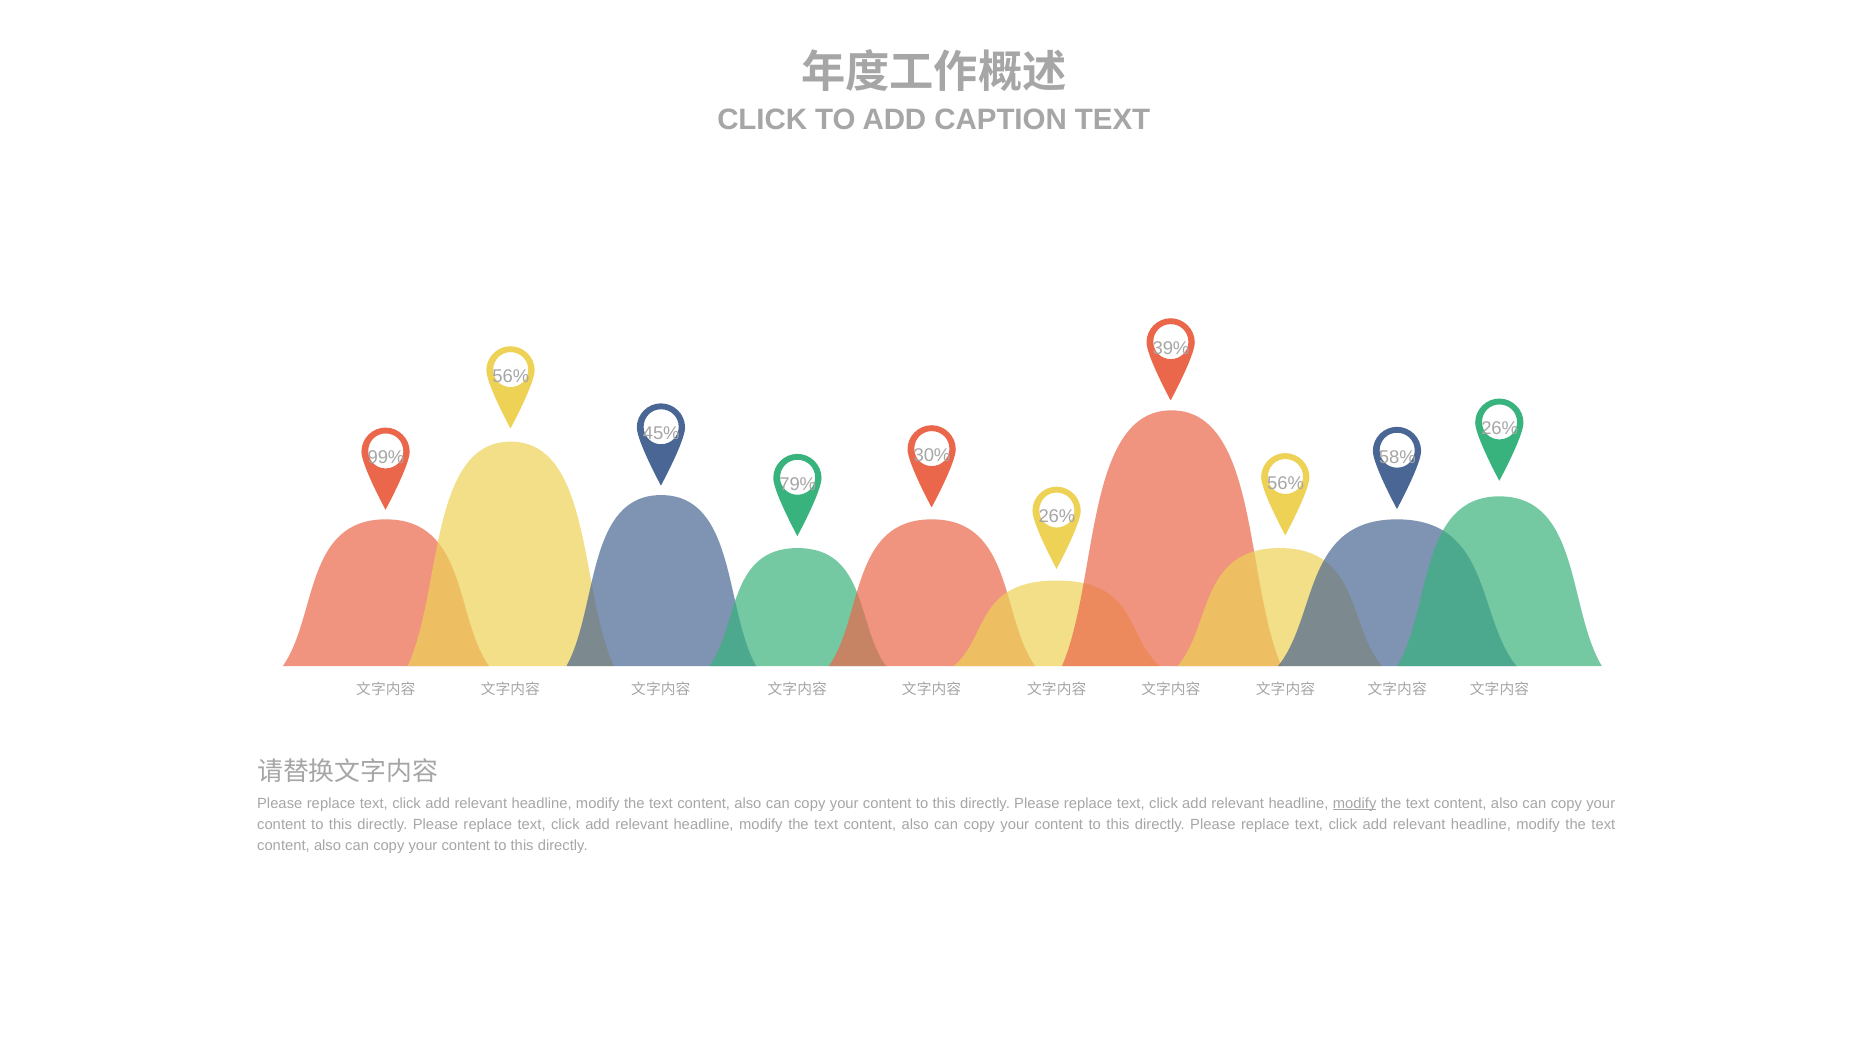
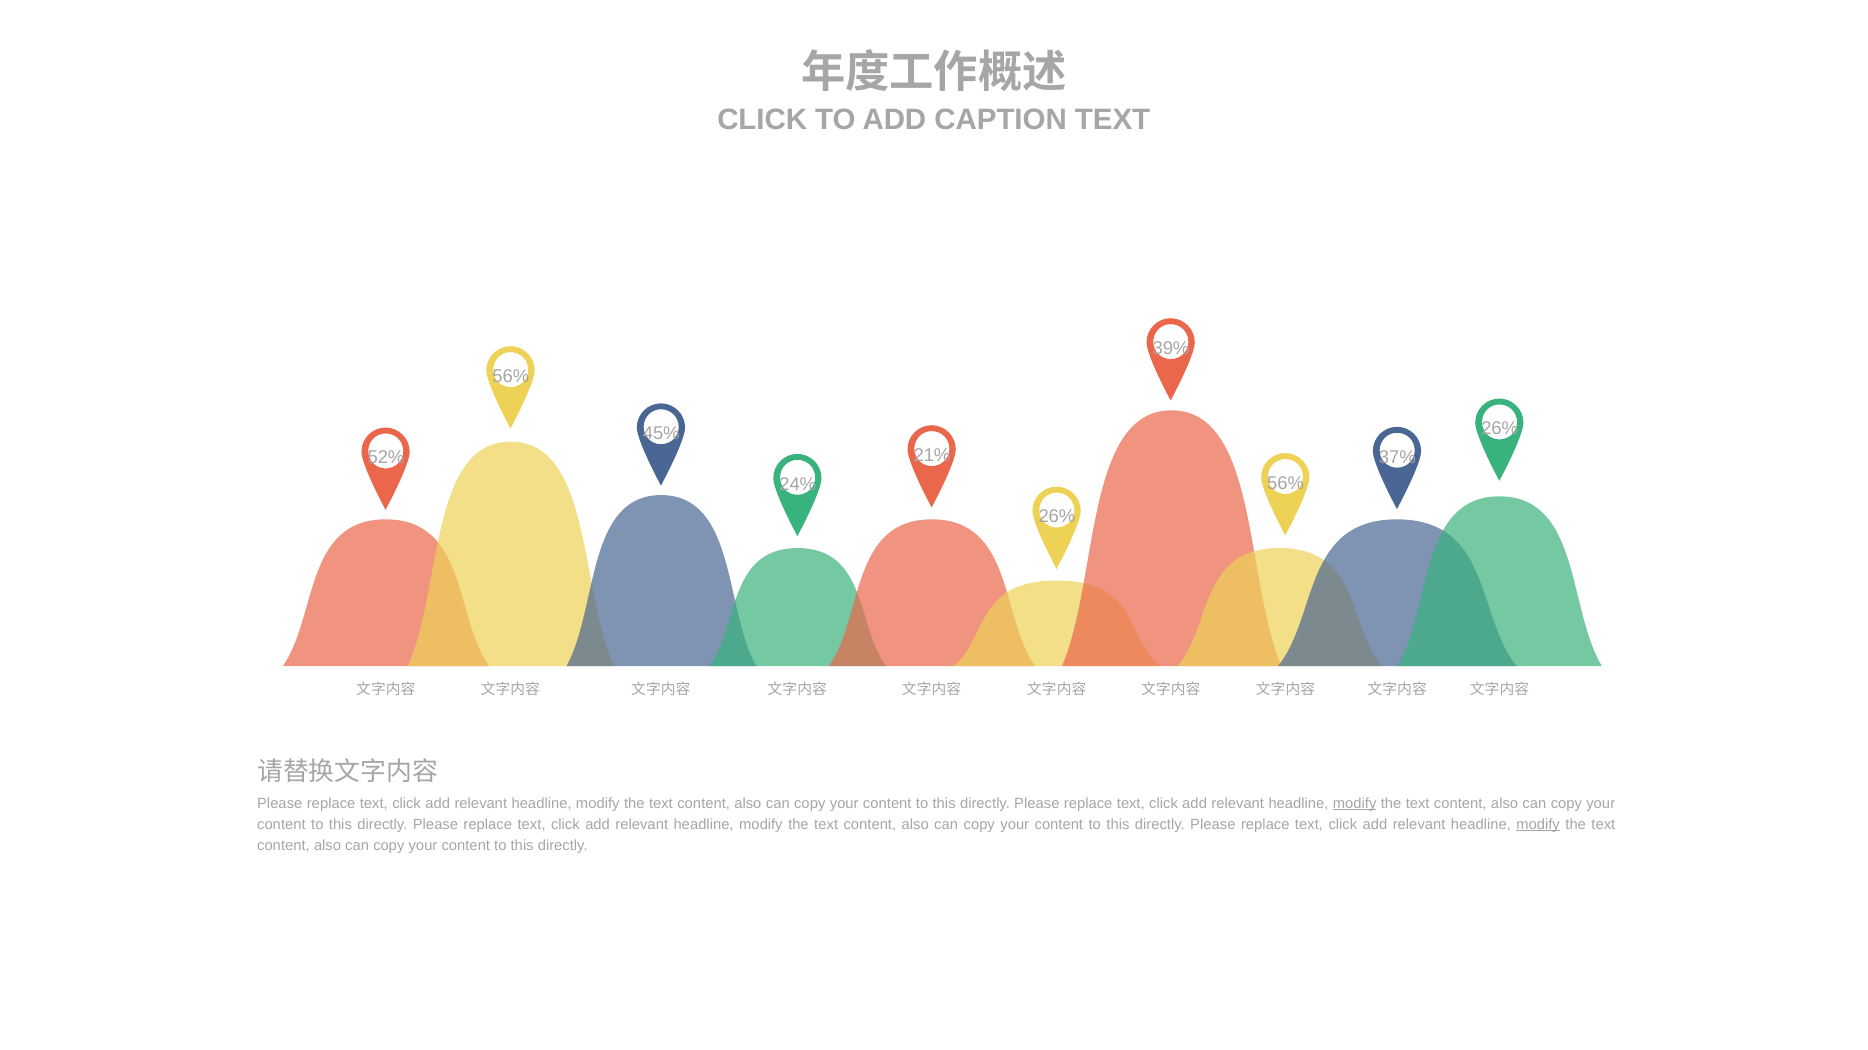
30%: 30% -> 21% (932, 456)
58%: 58% -> 37% (1397, 457)
99%: 99% -> 52% (386, 458)
79%: 79% -> 24% (798, 484)
modify underline: none -> present (1538, 825)
